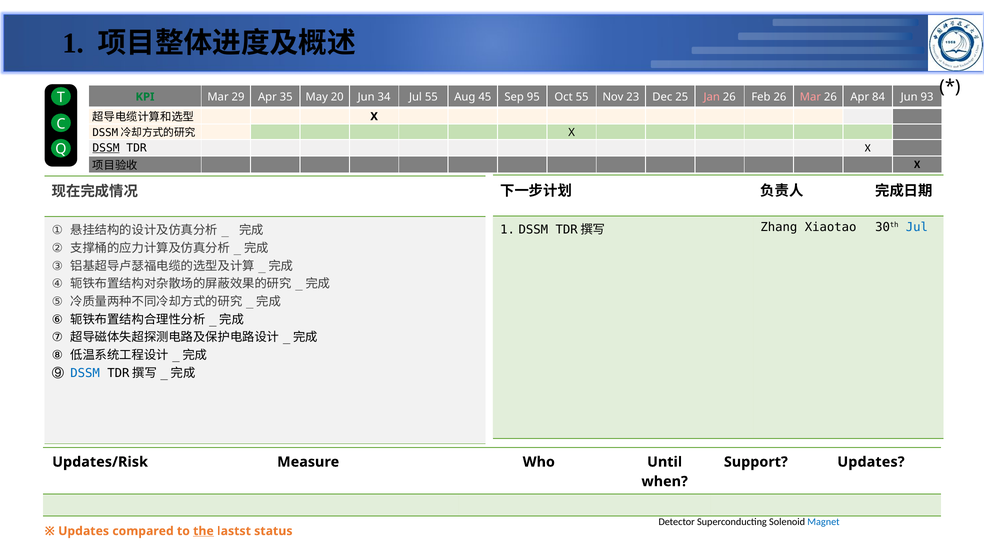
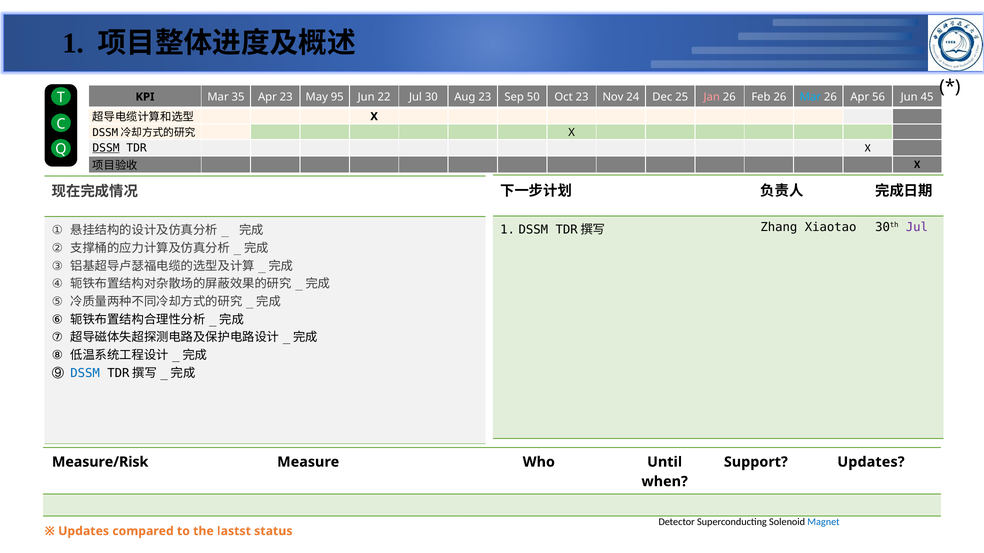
KPI colour: green -> black (145, 97)
29: 29 -> 35 (238, 97)
Apr 35: 35 -> 23 (286, 97)
20: 20 -> 95 (337, 97)
34: 34 -> 22 (384, 97)
Jul 55: 55 -> 30 (431, 97)
Aug 45: 45 -> 23 (485, 97)
95: 95 -> 50 (533, 97)
Oct 55: 55 -> 23 (582, 97)
23: 23 -> 24 (633, 97)
Mar colour: pink -> light blue (810, 97)
84: 84 -> 56 (879, 97)
93: 93 -> 45 (927, 97)
Jul colour: blue -> purple (917, 227)
Updates/Risk: Updates/Risk -> Measure/Risk (100, 462)
the underline: present -> none (203, 532)
